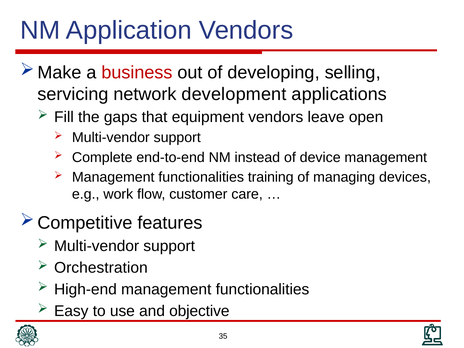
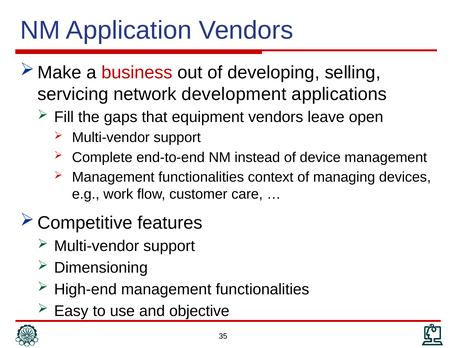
training: training -> context (271, 177)
Orchestration: Orchestration -> Dimensioning (101, 268)
